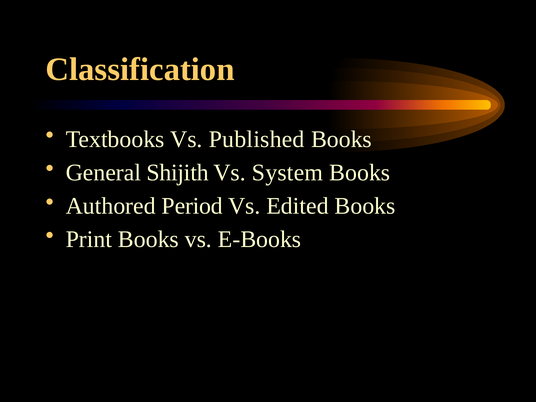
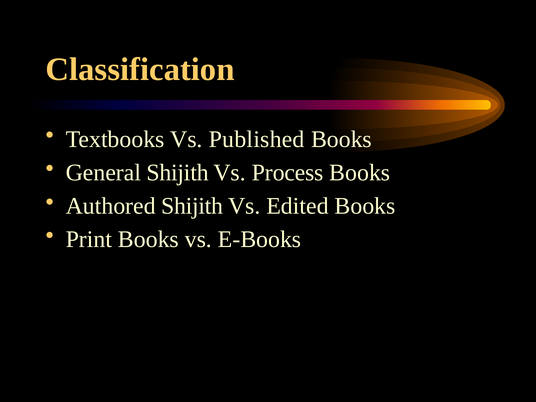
System: System -> Process (288, 173)
Authored Period: Period -> Shijith (192, 206)
